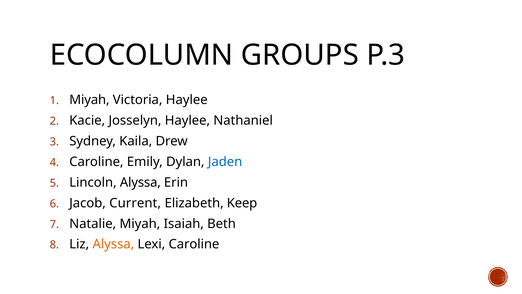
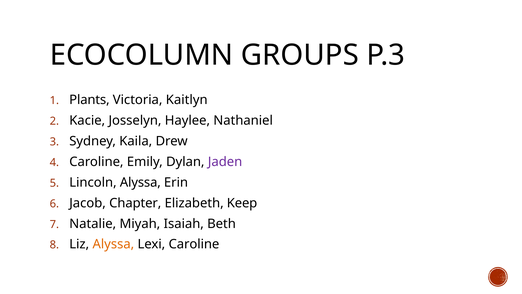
Miyah: Miyah -> Plants (89, 100)
Victoria Haylee: Haylee -> Kaitlyn (187, 100)
Jaden colour: blue -> purple (225, 162)
Current: Current -> Chapter (135, 203)
